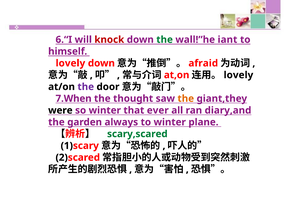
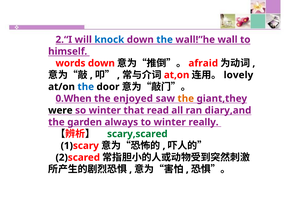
6.“I: 6.“I -> 2.“I (64, 40)
knock colour: red -> blue (109, 40)
the colour: green -> blue (165, 40)
iant: iant -> wall (228, 40)
lovely: lovely -> words (70, 63)
the colour: purple -> blue (86, 87)
7.When: 7.When -> 0.When (74, 99)
thought: thought -> enjoyed (133, 99)
ever: ever -> read (158, 110)
plane: plane -> really (203, 122)
